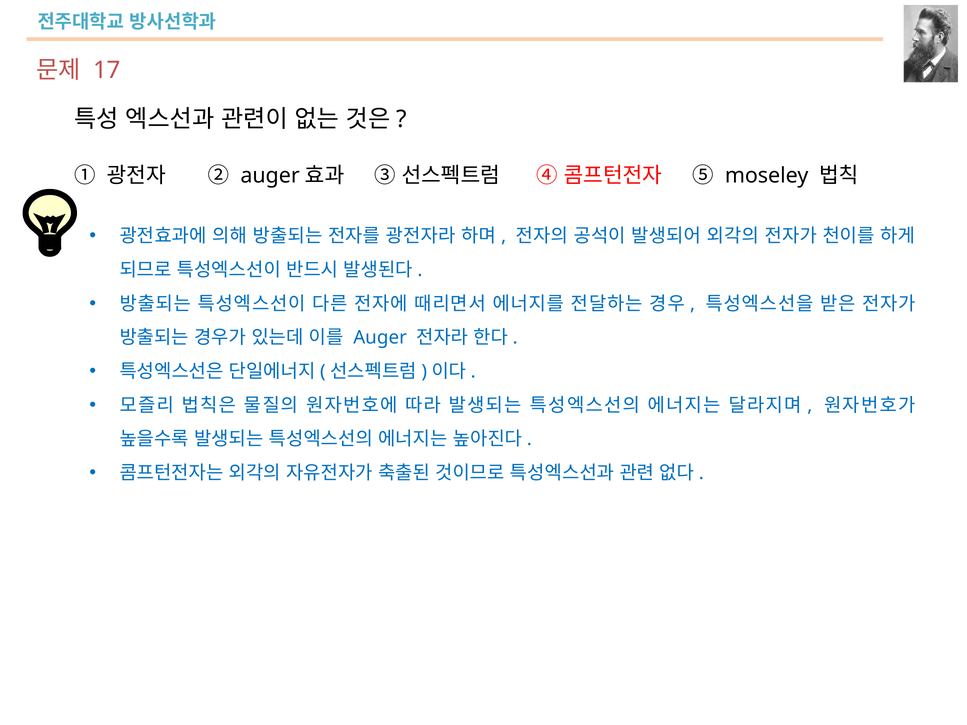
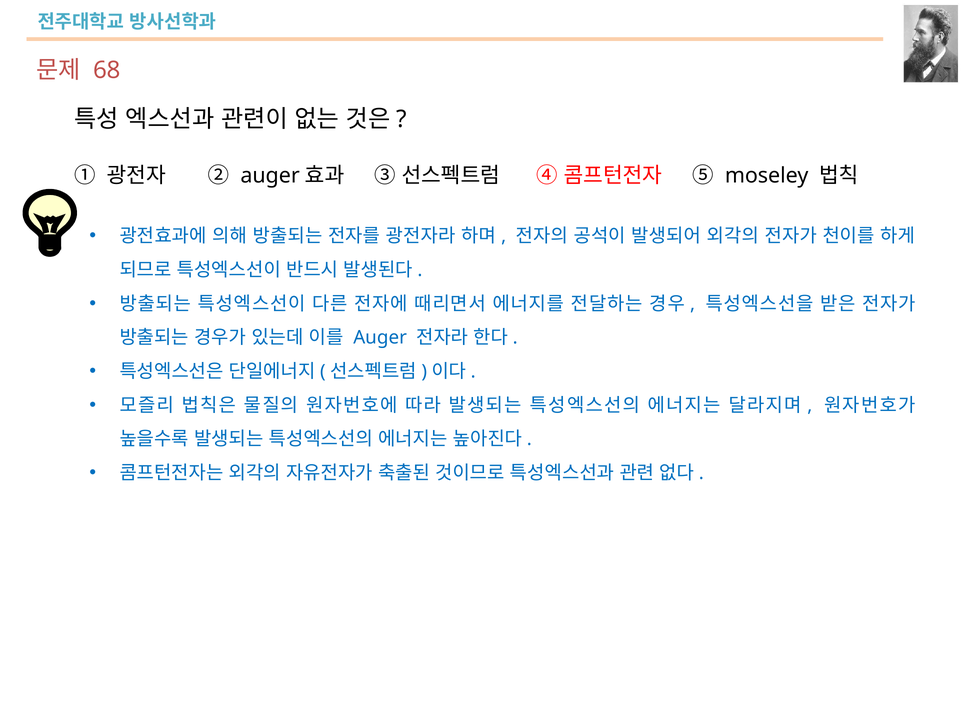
17: 17 -> 68 (107, 70)
